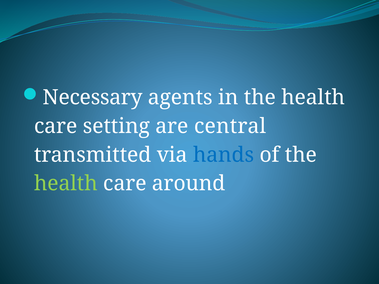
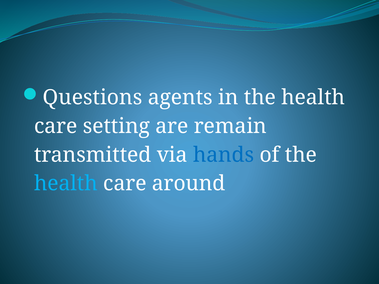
Necessary: Necessary -> Questions (93, 98)
central: central -> remain (230, 126)
health colour: light green -> light blue (66, 184)
